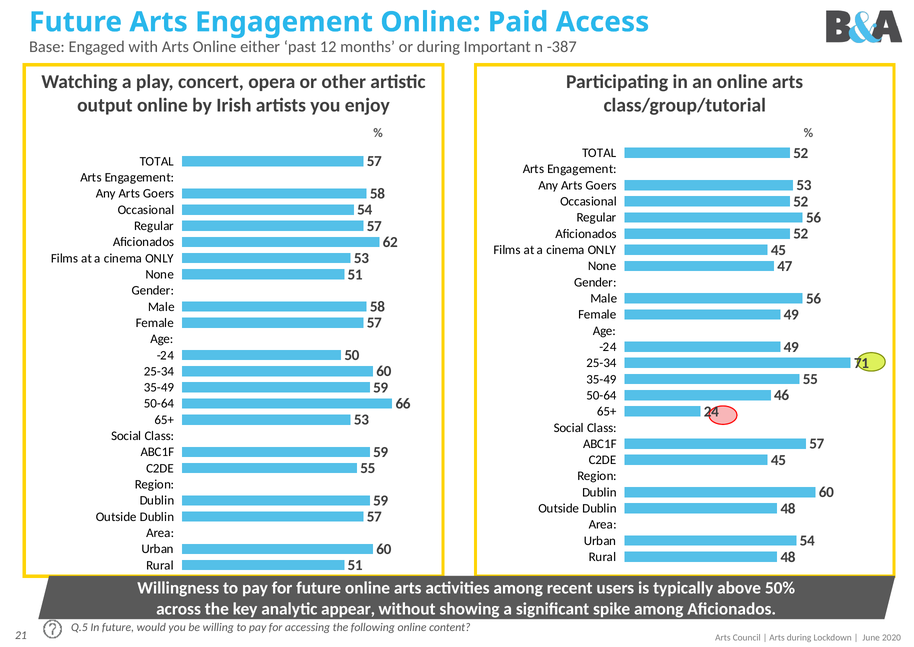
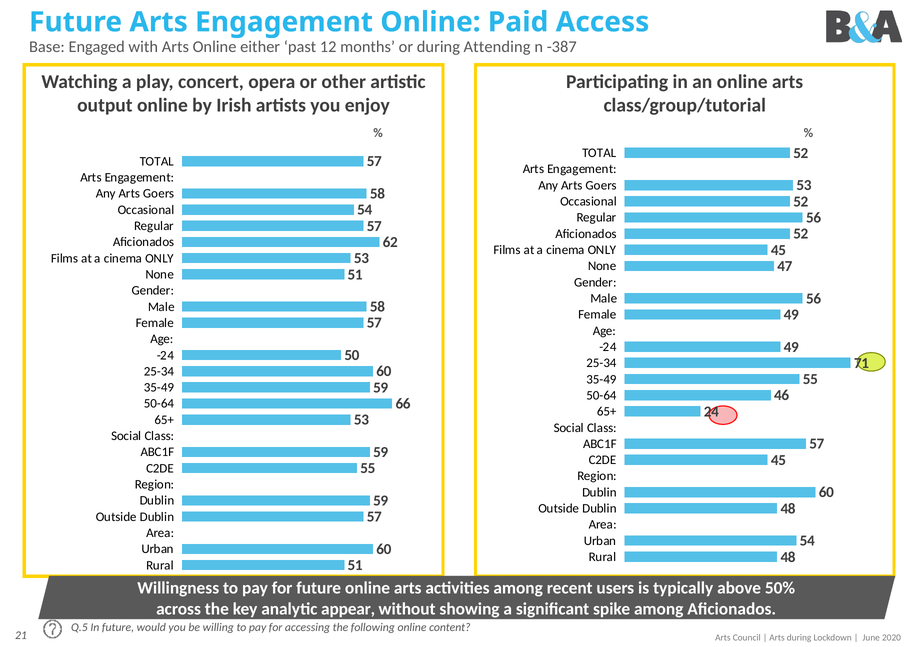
Important: Important -> Attending (497, 47)
